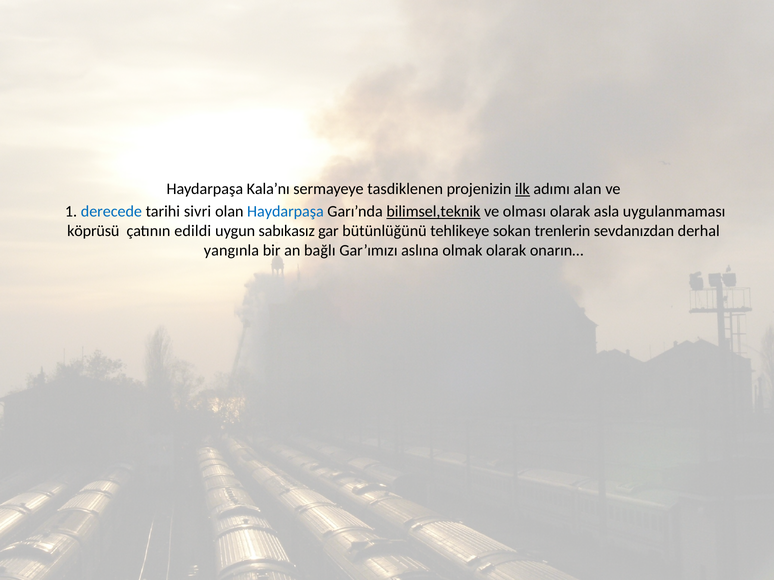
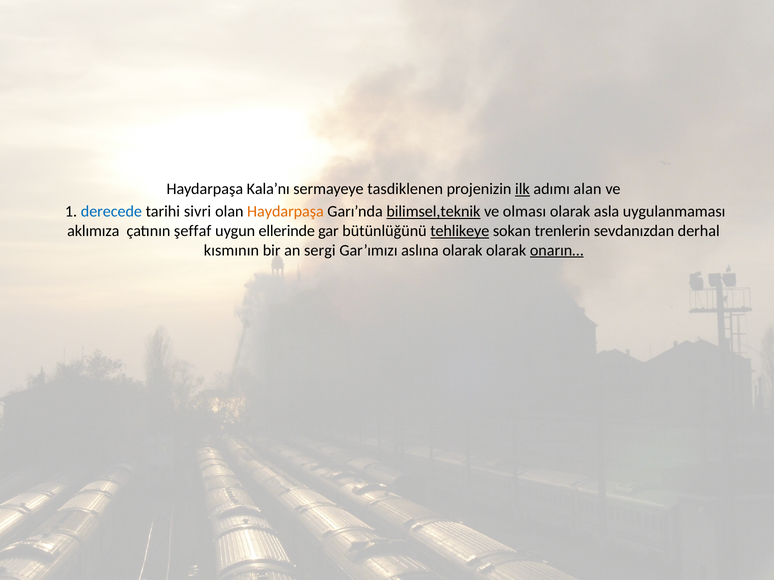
Haydarpaşa colour: blue -> orange (285, 212)
köprüsü: köprüsü -> aklımıza (93, 231)
edildi: edildi -> şeffaf (193, 231)
sabıkasız: sabıkasız -> ellerinde (287, 231)
tehlikeye underline: none -> present (460, 231)
yangınla: yangınla -> kısmının (231, 250)
bağlı: bağlı -> sergi (320, 250)
aslına olmak: olmak -> olarak (462, 250)
onarın… underline: none -> present (557, 250)
